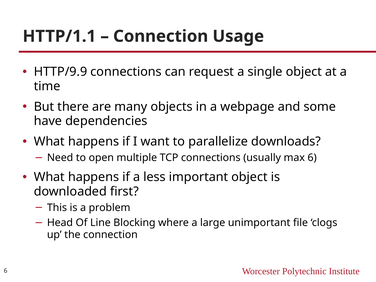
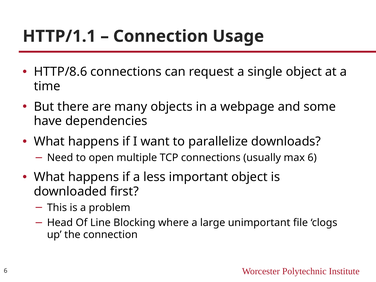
HTTP/9.9: HTTP/9.9 -> HTTP/8.6 (61, 72)
